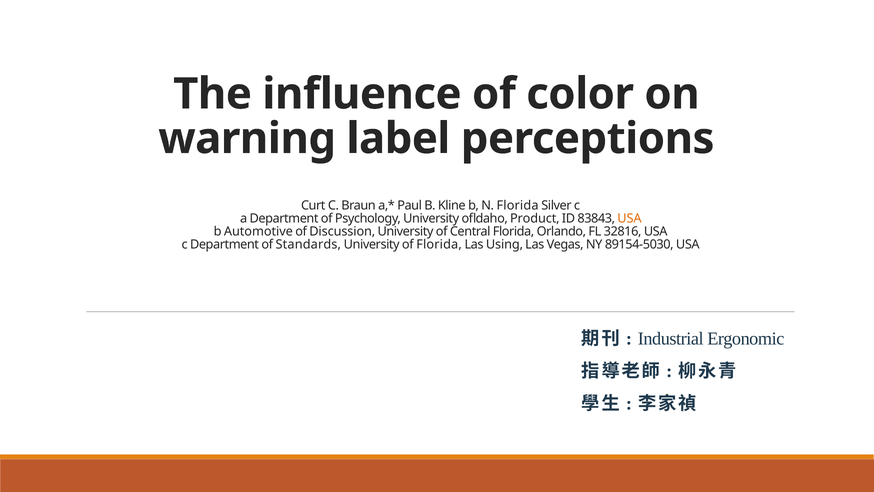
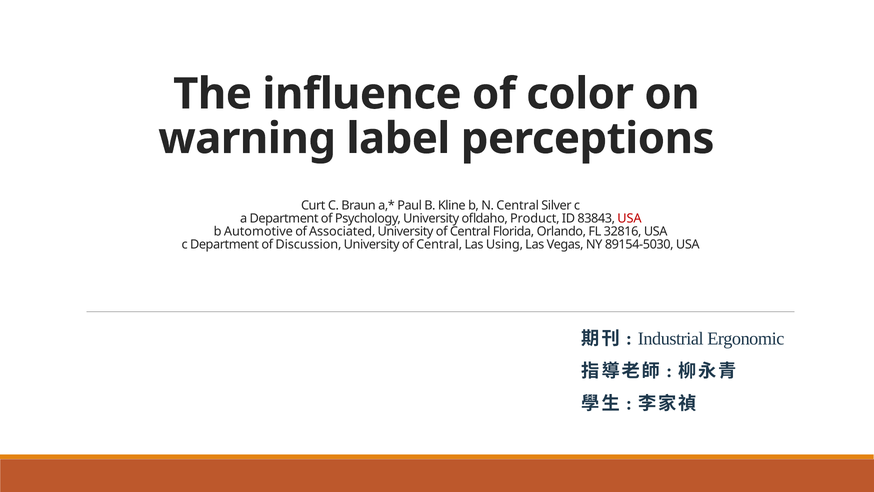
N Florida: Florida -> Central (518, 205)
USA colour: orange -> red (629, 218)
Discussion: Discussion -> Associated (342, 231)
Standards: Standards -> Discussion (308, 244)
Florida: Florida -> Central (439, 244)
